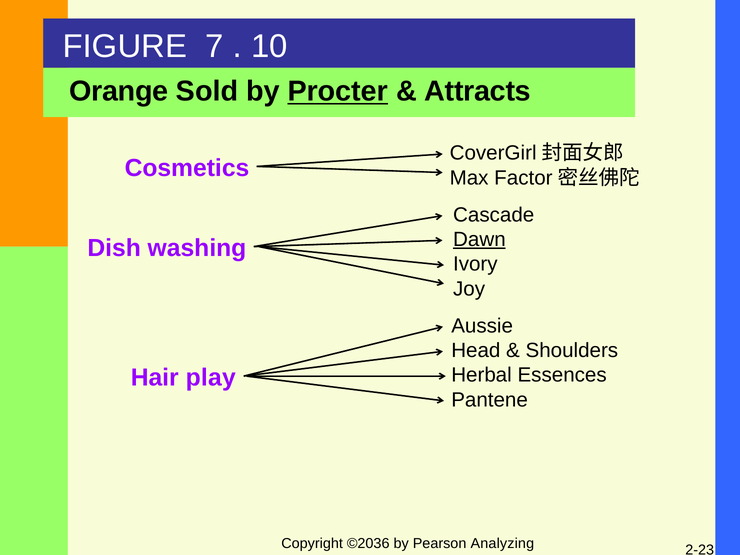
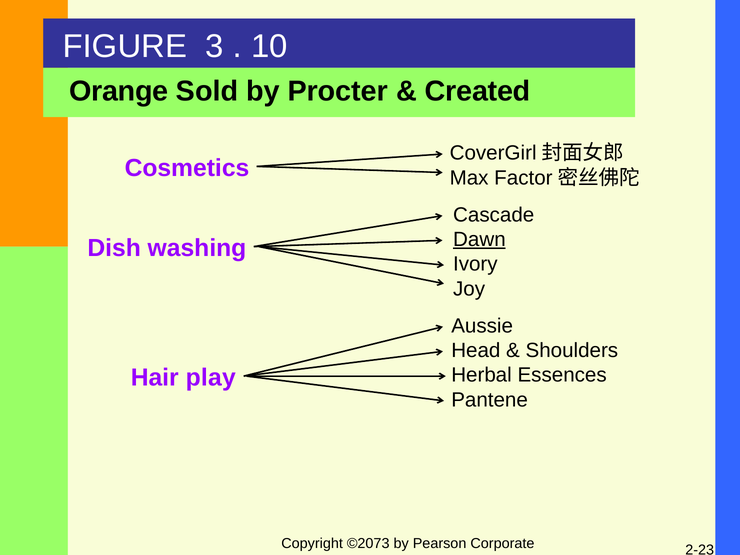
7: 7 -> 3 (214, 47)
Procter underline: present -> none (338, 91)
Attracts: Attracts -> Created (478, 91)
©2036: ©2036 -> ©2073 (368, 544)
Analyzing: Analyzing -> Corporate (502, 544)
